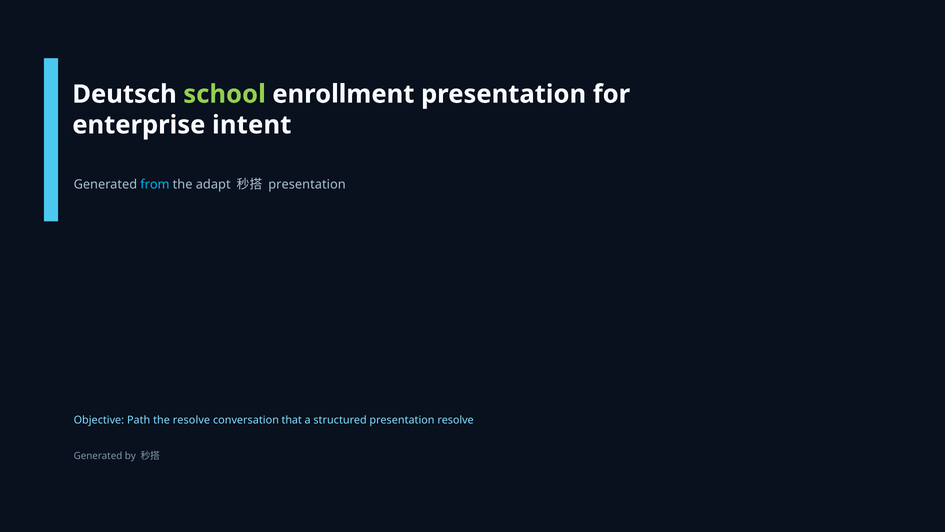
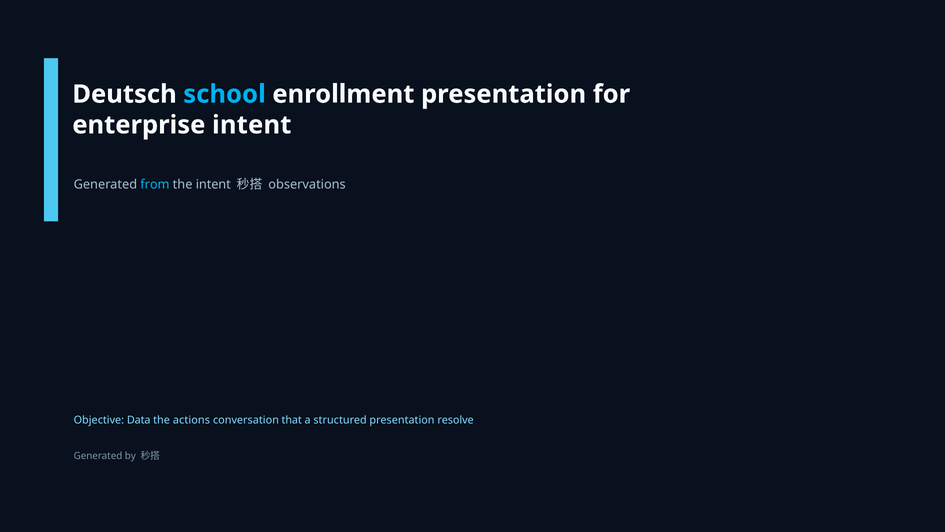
school colour: light green -> light blue (224, 94)
the adapt: adapt -> intent (213, 184)
presentation: presentation -> observations (307, 184)
Path: Path -> Data (139, 420)
the resolve: resolve -> actions (191, 420)
